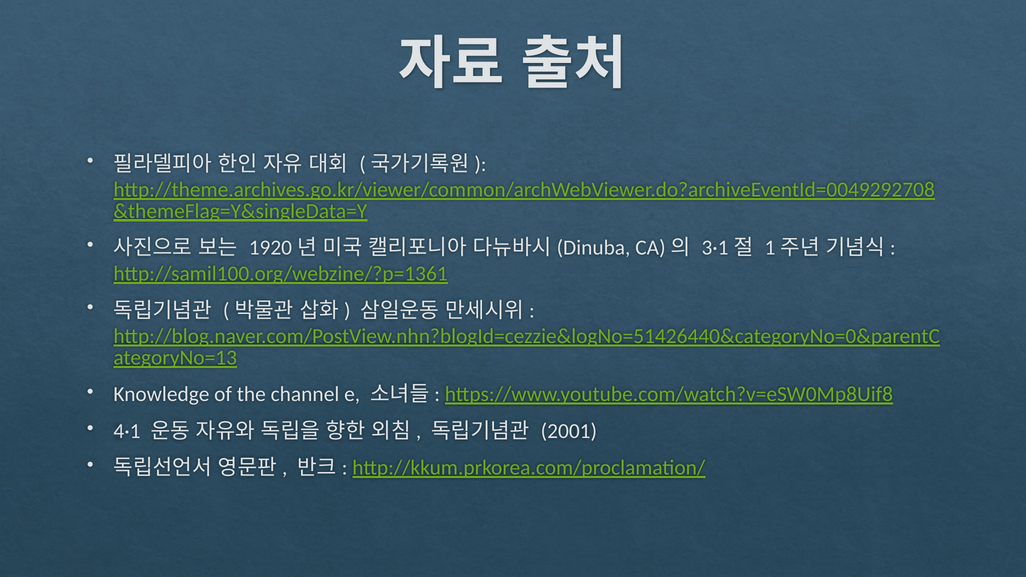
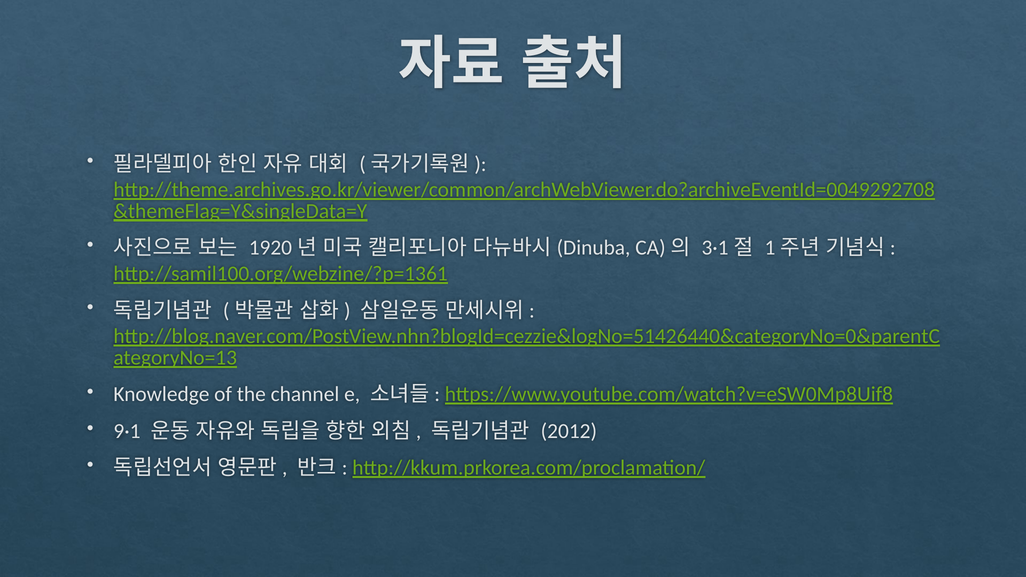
4·1: 4·1 -> 9·1 (127, 431)
2001: 2001 -> 2012 (569, 431)
